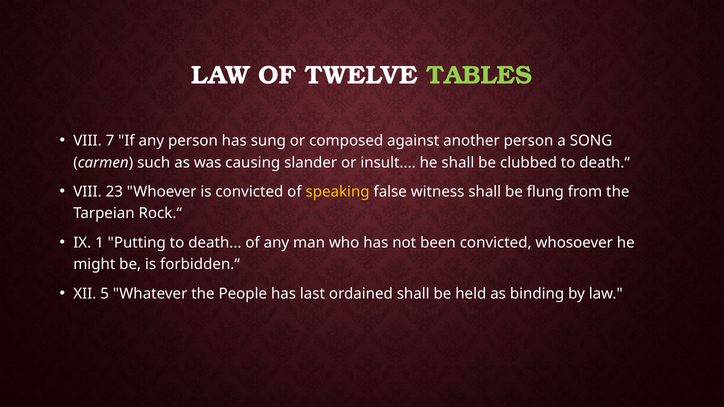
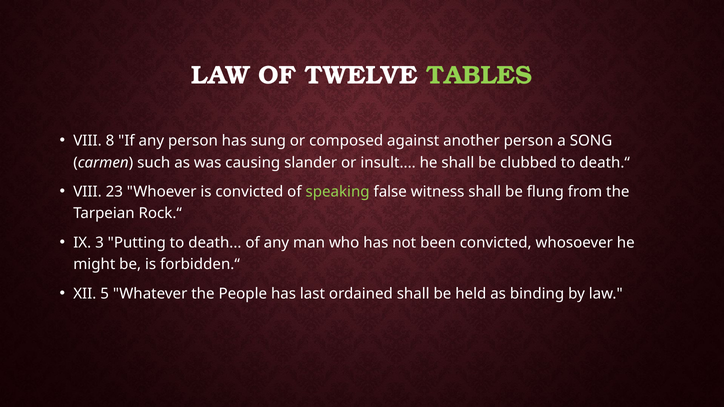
7: 7 -> 8 (110, 141)
speaking colour: yellow -> light green (338, 192)
1: 1 -> 3 (99, 243)
